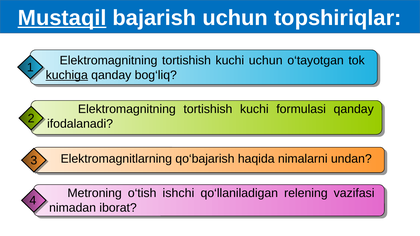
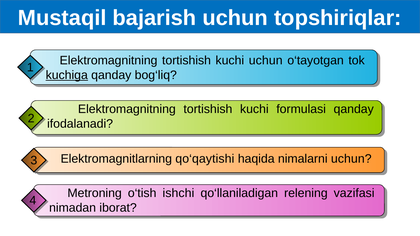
Mustaqil underline: present -> none (62, 18)
qo‘bajarish: qo‘bajarish -> qo‘qaytishi (205, 159)
nimalarni undan: undan -> uchun (351, 159)
